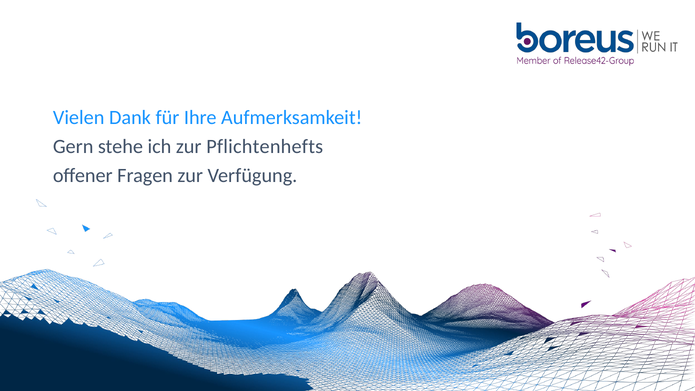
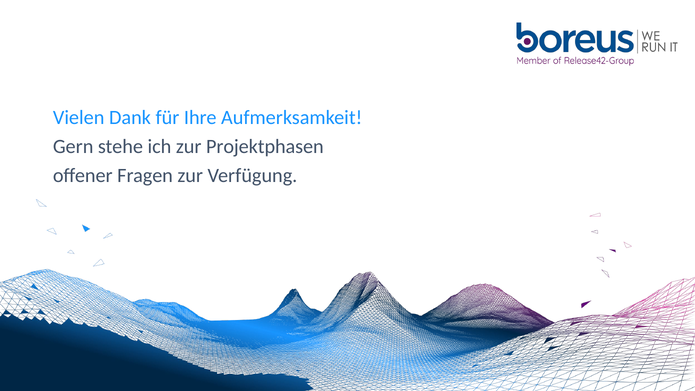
Pflichtenhefts: Pflichtenhefts -> Projektphasen (265, 147)
